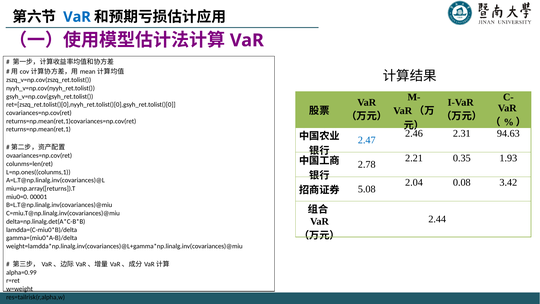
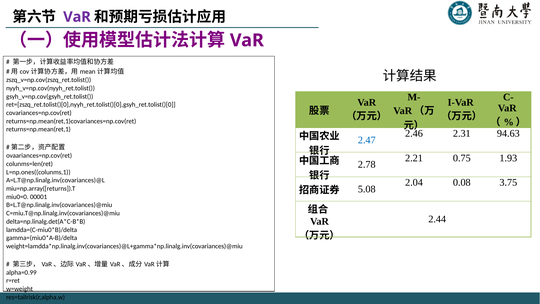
VaR colour: blue -> purple (77, 17)
0.35: 0.35 -> 0.75 (462, 158)
3.42: 3.42 -> 3.75 (508, 182)
